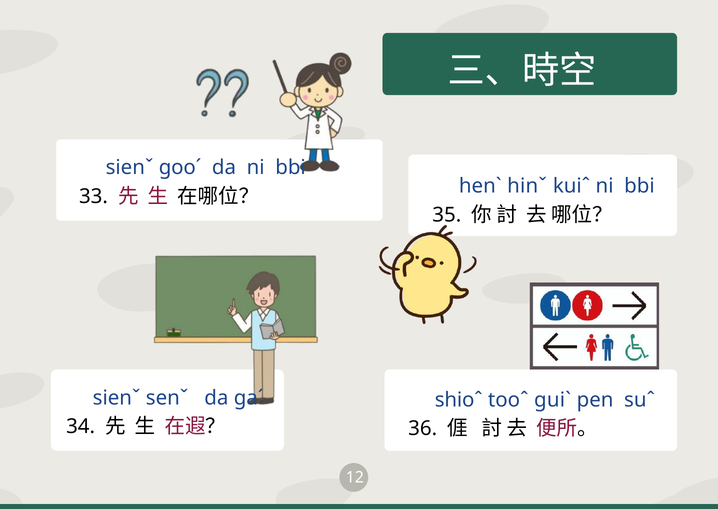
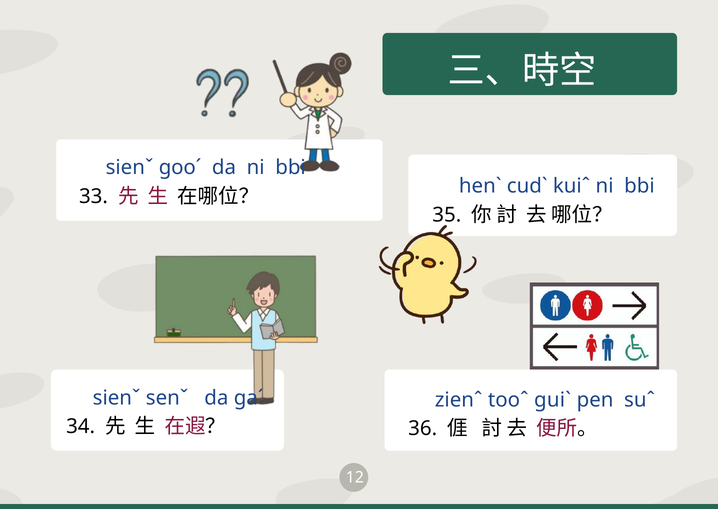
hinˇ: hinˇ -> cudˋ (527, 186)
shioˆ: shioˆ -> zienˆ (459, 400)
